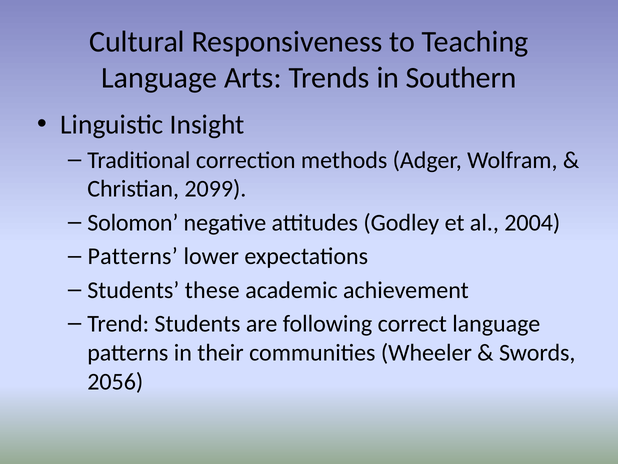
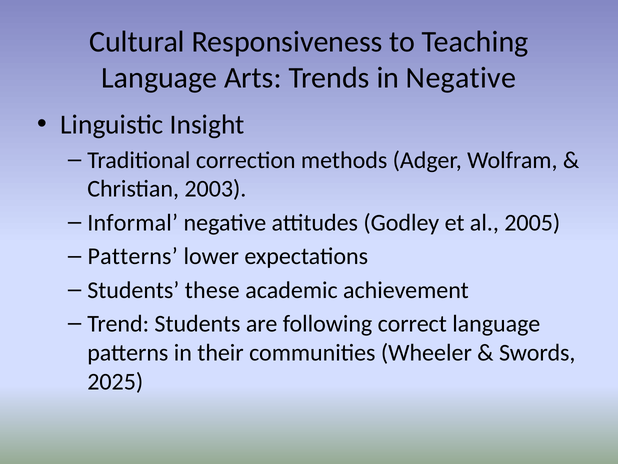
in Southern: Southern -> Negative (461, 78)
2099: 2099 -> 2003 (215, 189)
Solomon: Solomon -> Informal (133, 223)
2004: 2004 -> 2005 (532, 223)
2056: 2056 -> 2025 (115, 381)
